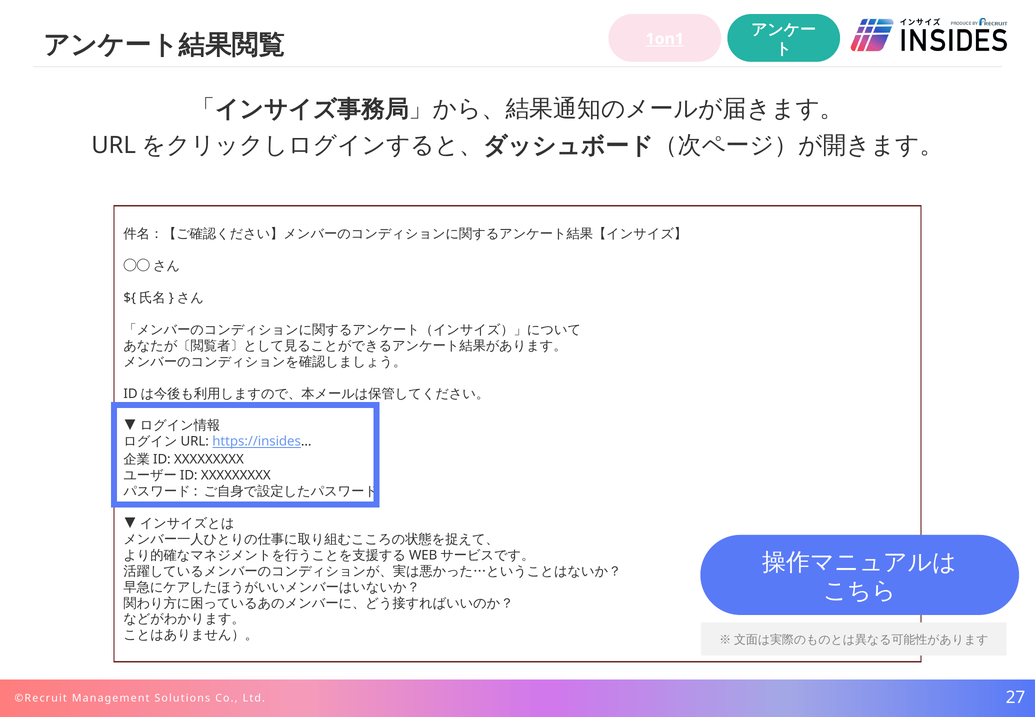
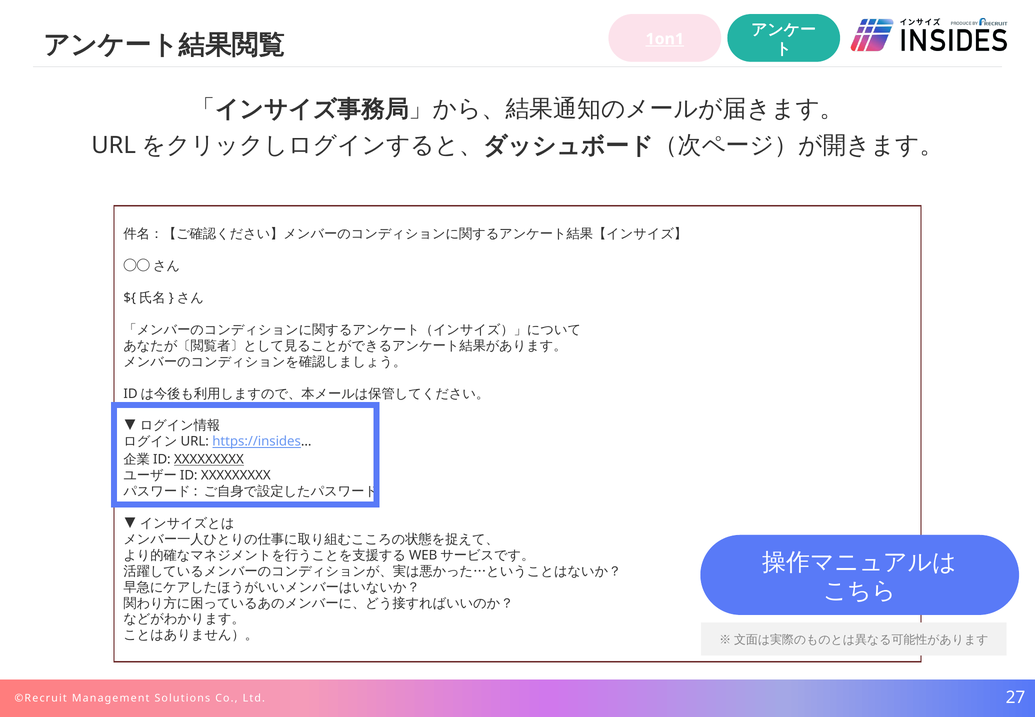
XXXXXXXXX underline: none -> present (209, 459)
